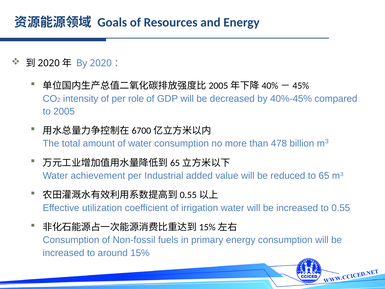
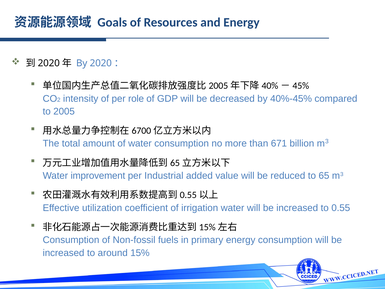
478: 478 -> 671 (279, 143)
achievement: achievement -> improvement (98, 176)
